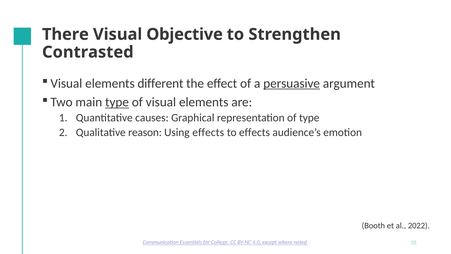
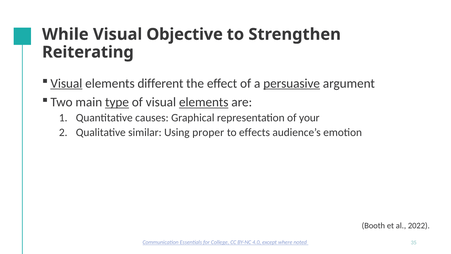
There: There -> While (65, 34)
Contrasted: Contrasted -> Reiterating (88, 52)
Visual underline: none -> present (66, 83)
elements underline: none -> present (204, 102)
of type: type -> your (309, 118)
reason: reason -> similar (145, 132)
Using effects: effects -> proper (208, 132)
